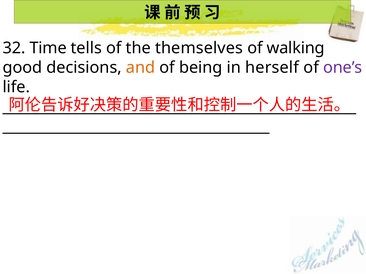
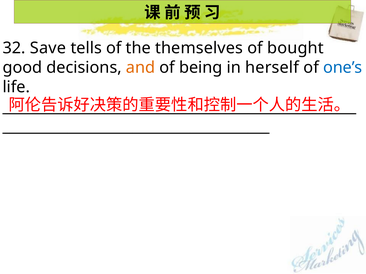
Time: Time -> Save (48, 48)
walking: walking -> bought (296, 48)
one’s colour: purple -> blue (343, 68)
